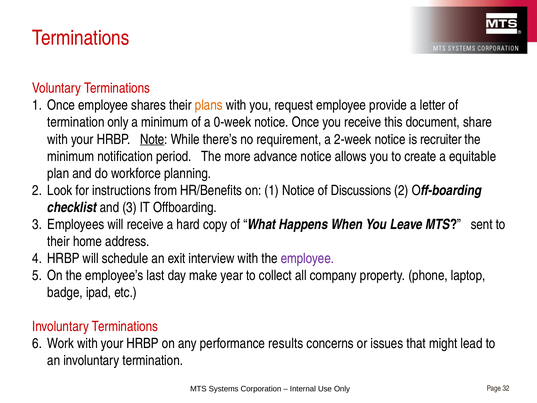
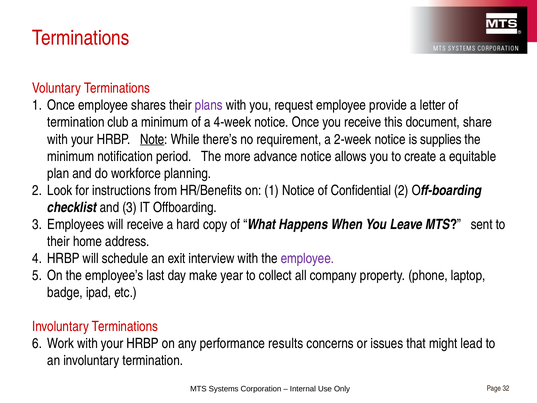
plans colour: orange -> purple (209, 105)
termination only: only -> club (118, 122)
0-week: 0-week -> 4-week (233, 122)
recruiter: recruiter -> supplies (441, 139)
Discussions: Discussions -> Confidential (361, 190)
